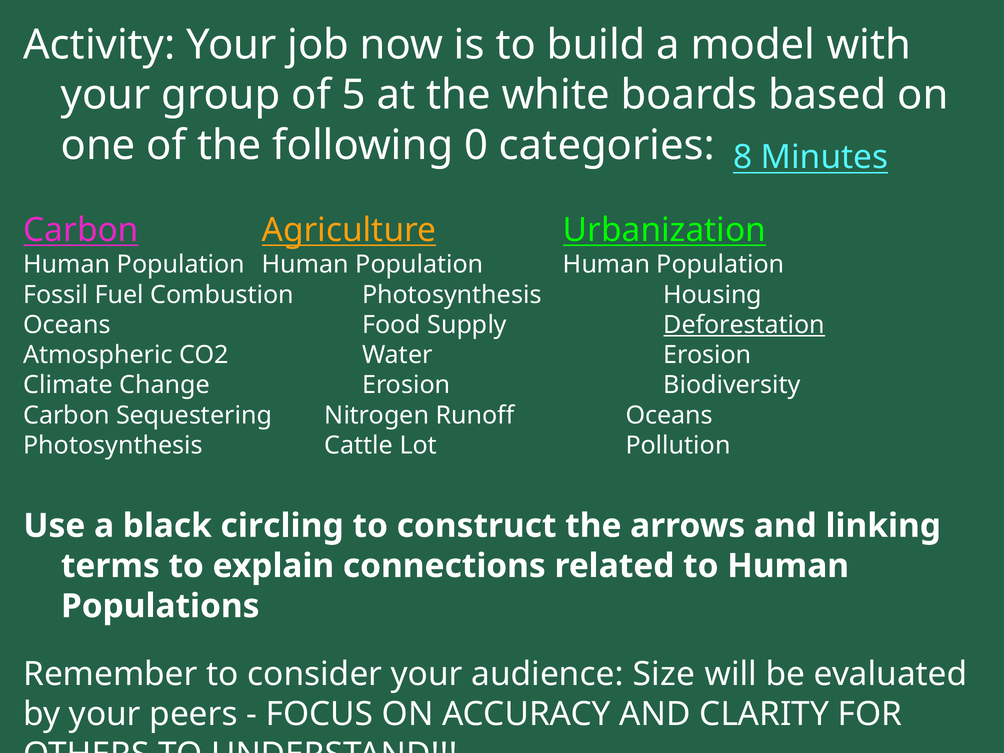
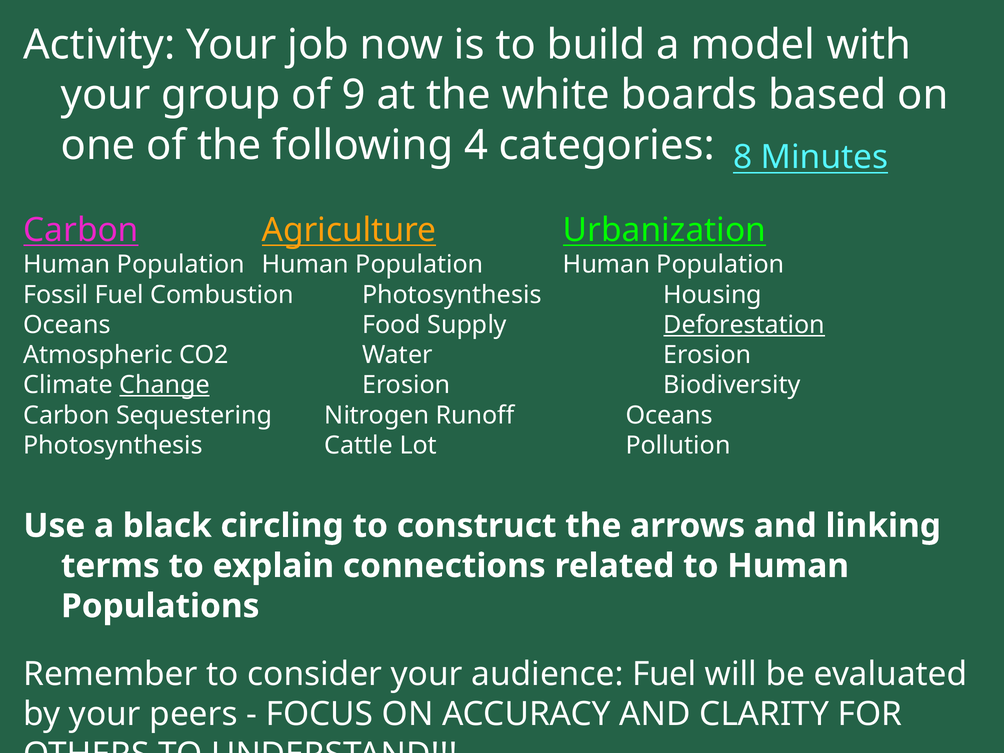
5: 5 -> 9 (354, 95)
0: 0 -> 4 (476, 145)
Change underline: none -> present (164, 385)
audience Size: Size -> Fuel (664, 674)
